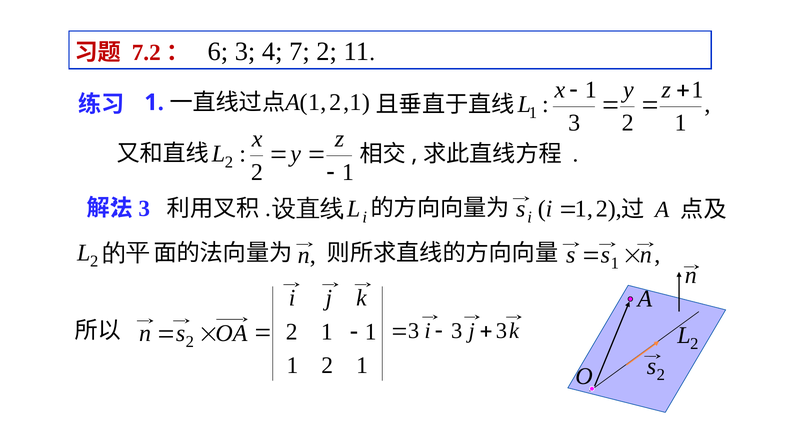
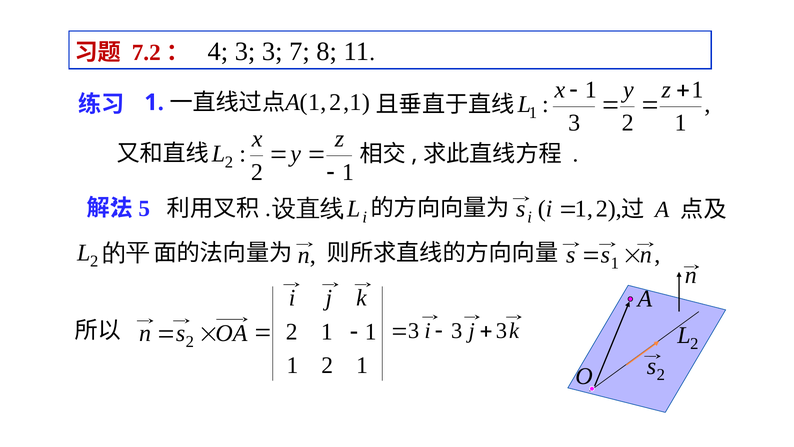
6: 6 -> 4 (218, 52)
4: 4 -> 3 (272, 52)
7 2: 2 -> 8 (327, 52)
3: 3 -> 5 (144, 208)
